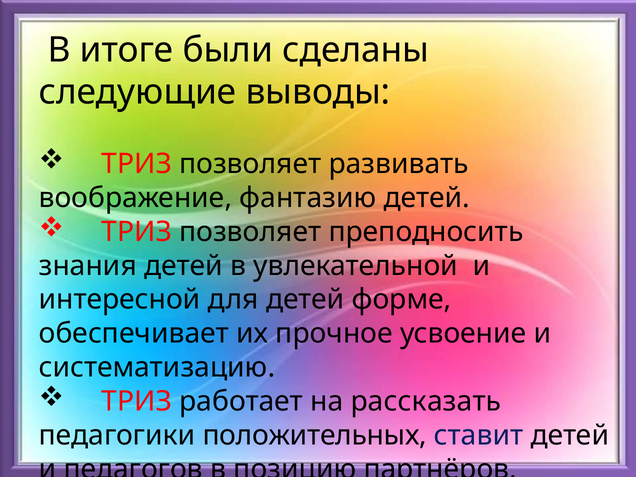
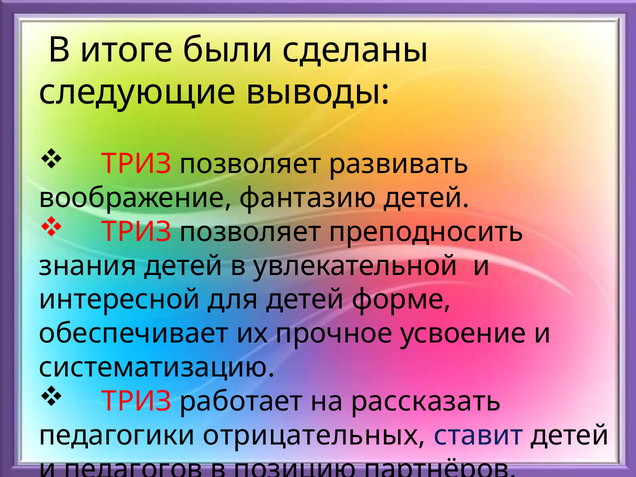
положительных: положительных -> отрицательных (314, 435)
